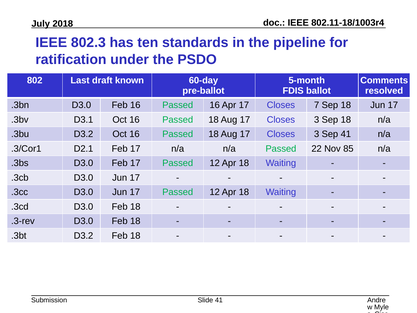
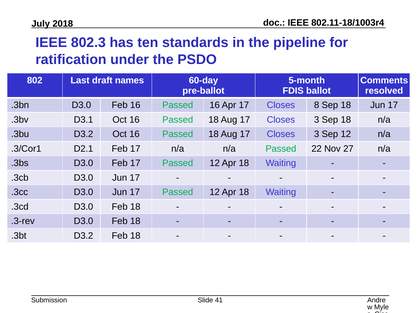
known: known -> names (130, 80)
7: 7 -> 8 (317, 105)
Sep 41: 41 -> 12 (346, 134)
85: 85 -> 27 (348, 149)
